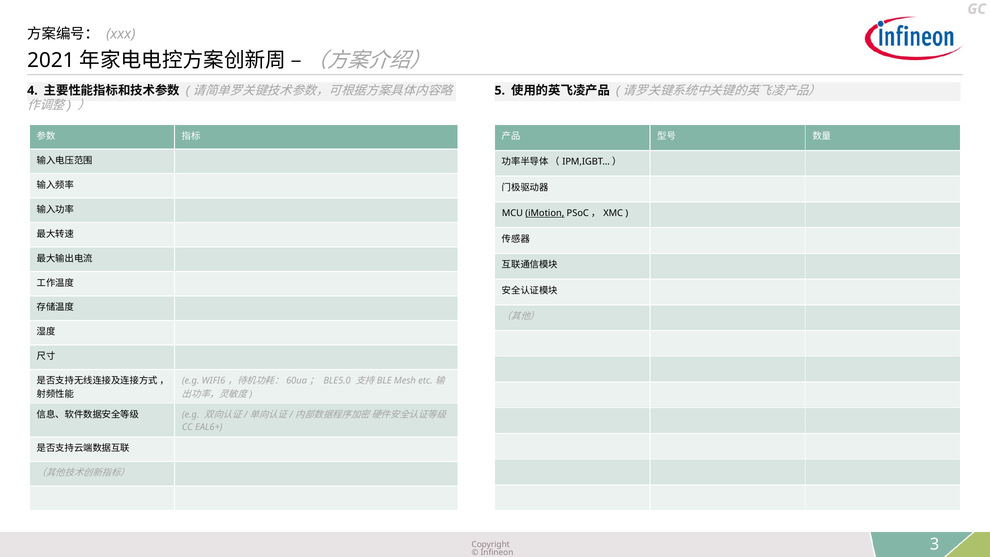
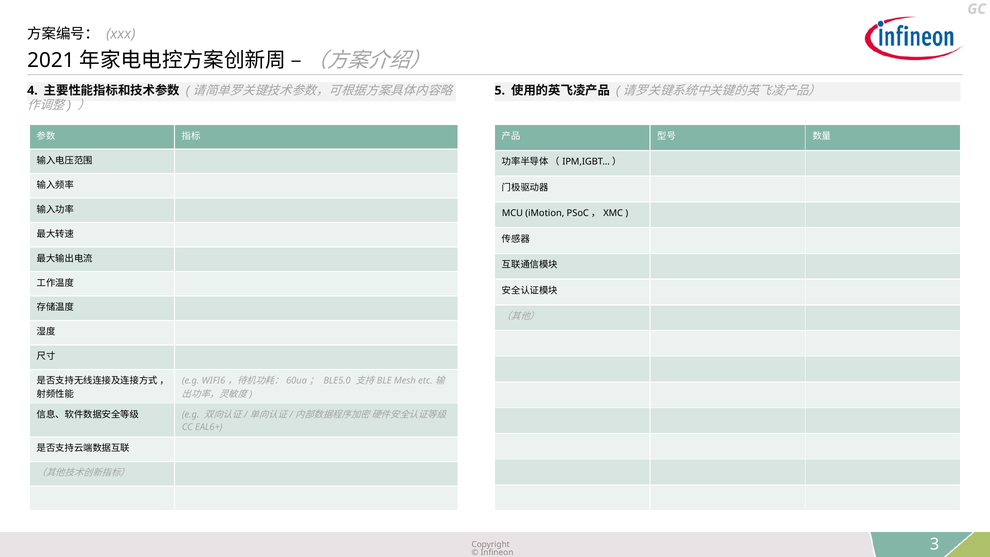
iMotion underline: present -> none (545, 213)
